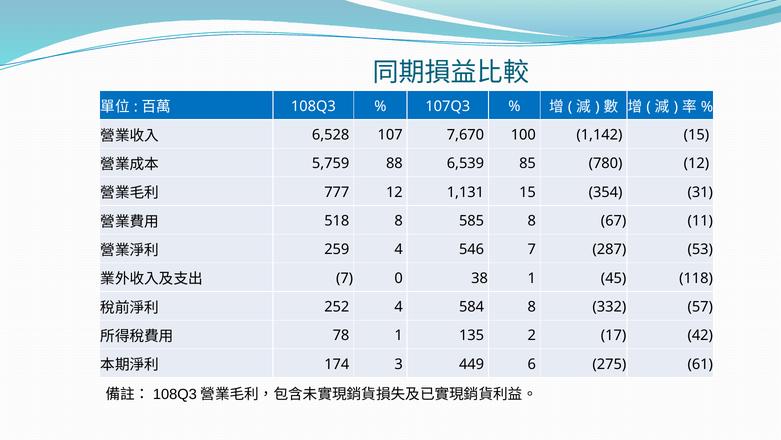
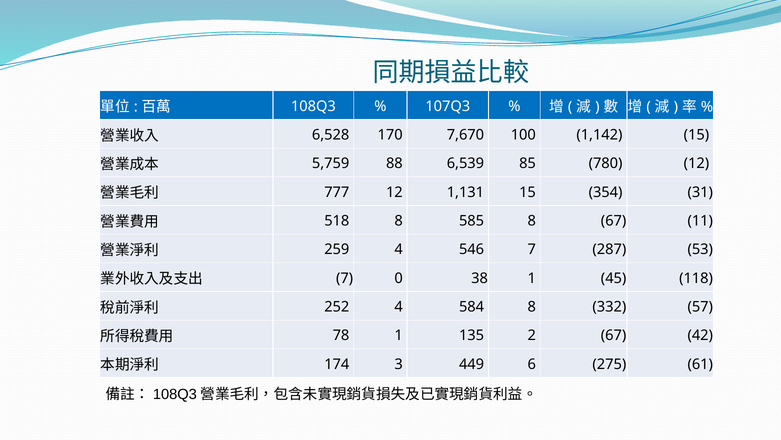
107: 107 -> 170 (390, 135)
2 17: 17 -> 67 (614, 335)
